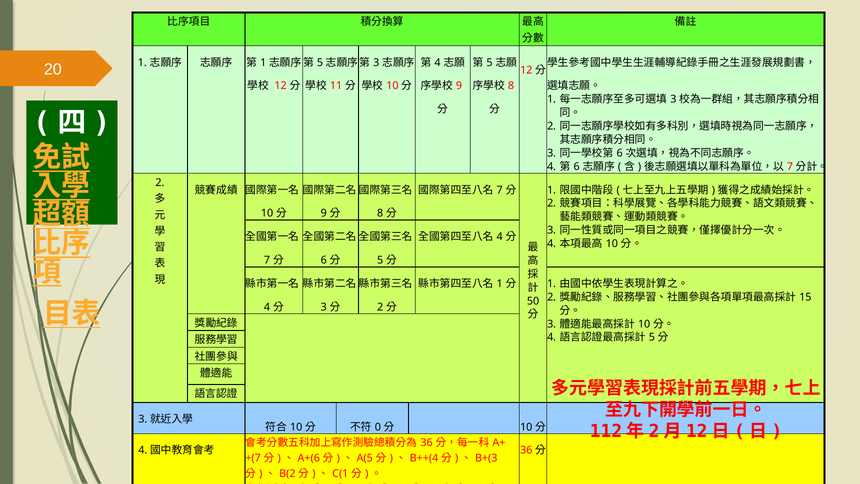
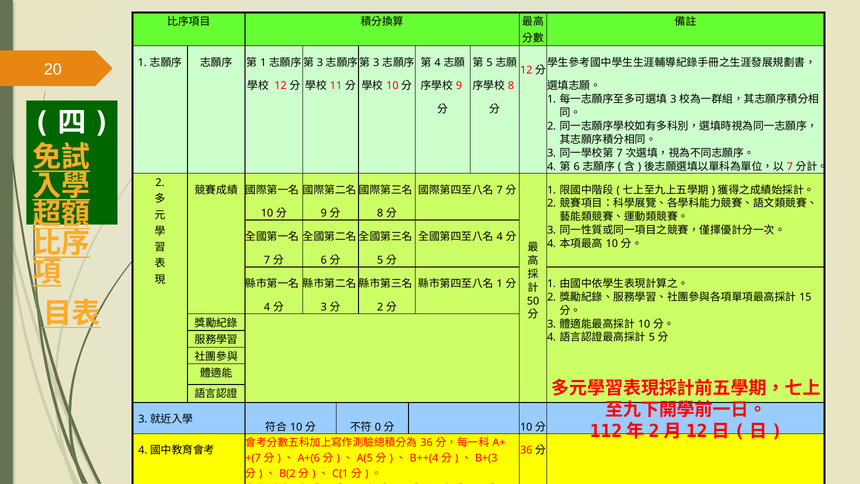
5: 5 -> 3 (320, 63)
6: 6 -> 7 (620, 153)
